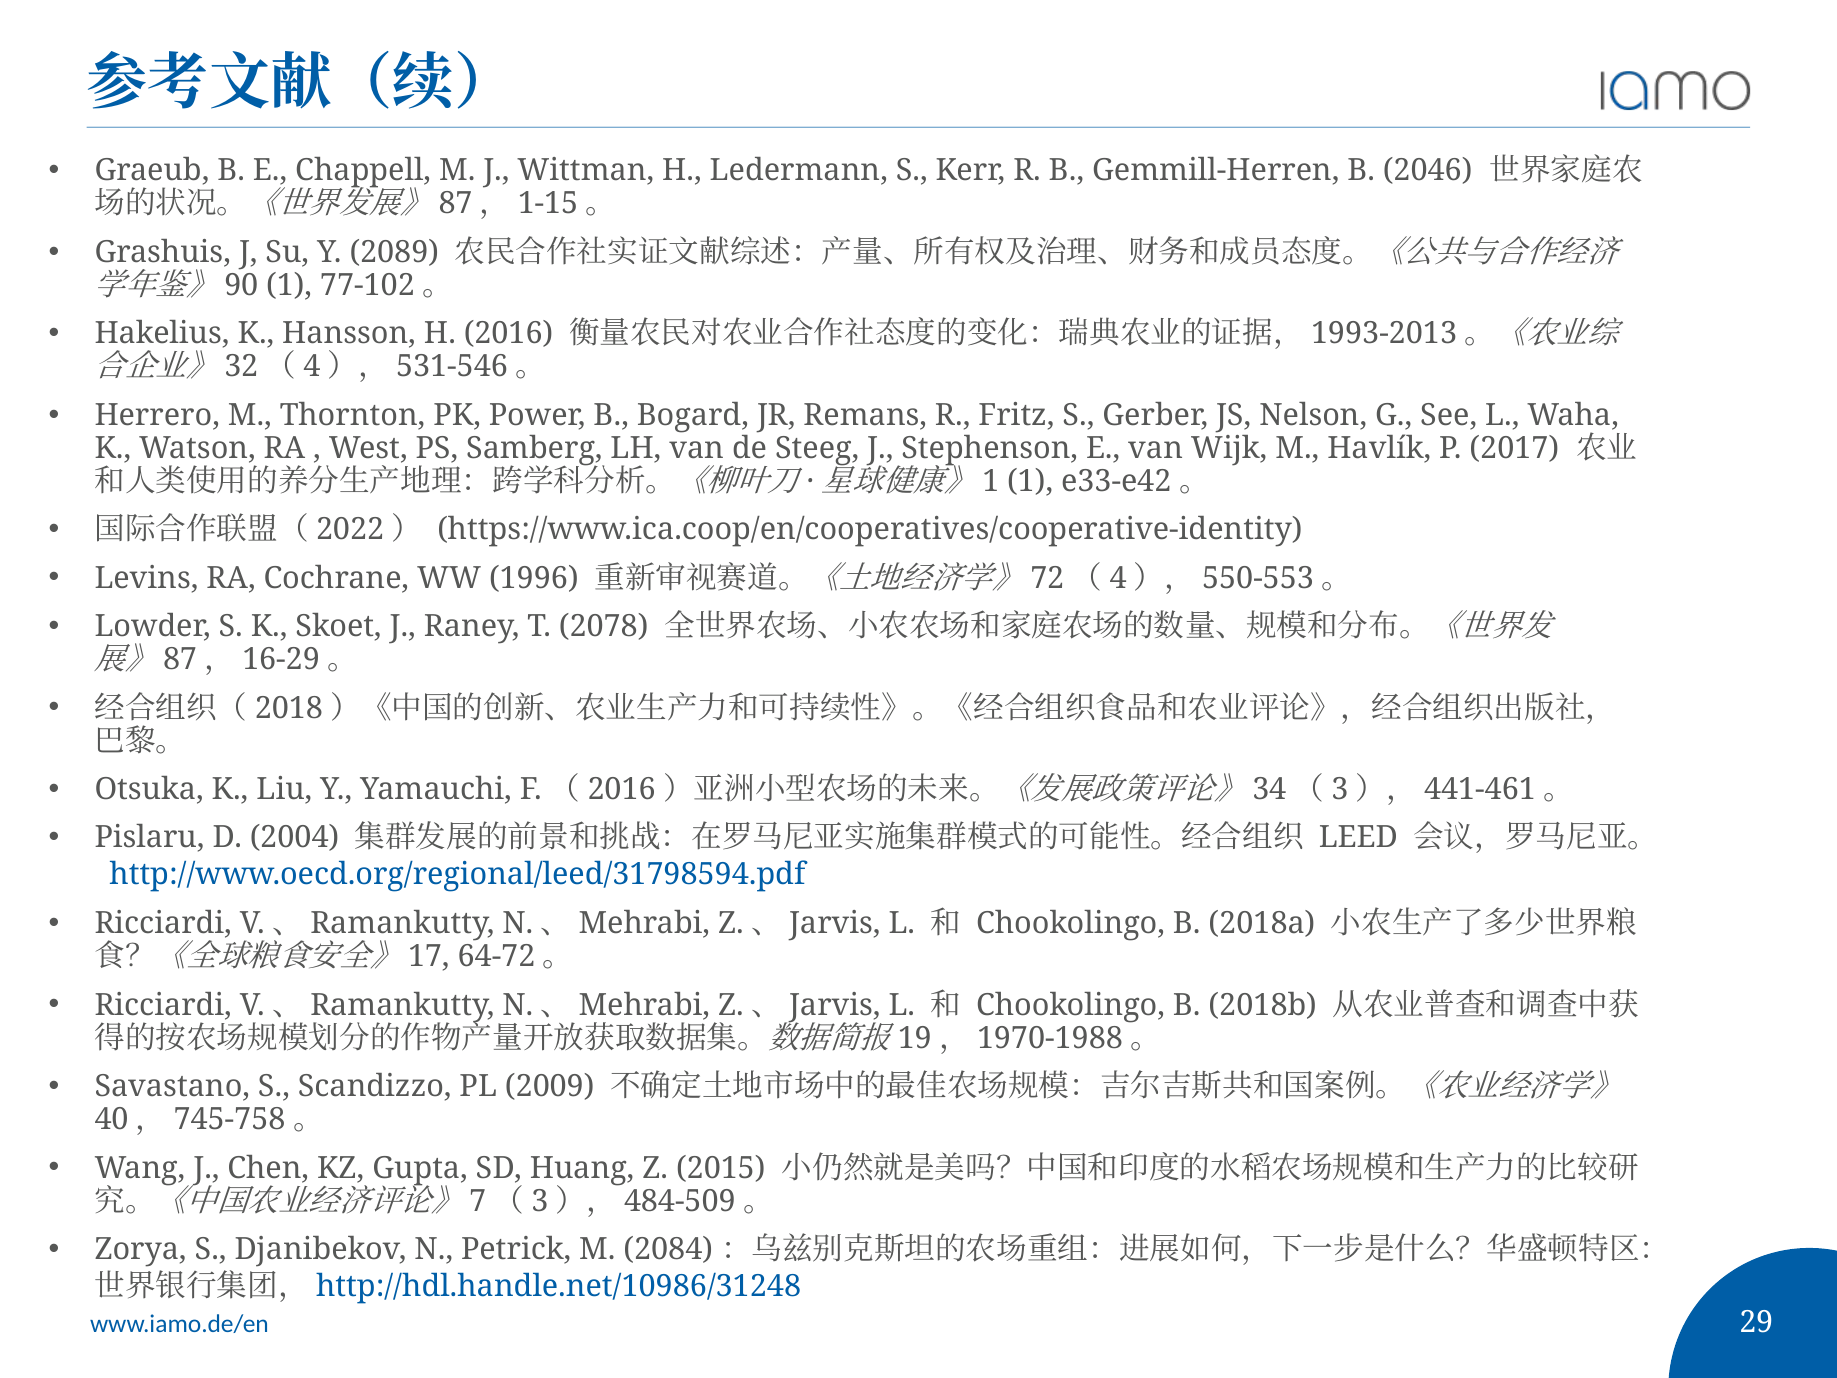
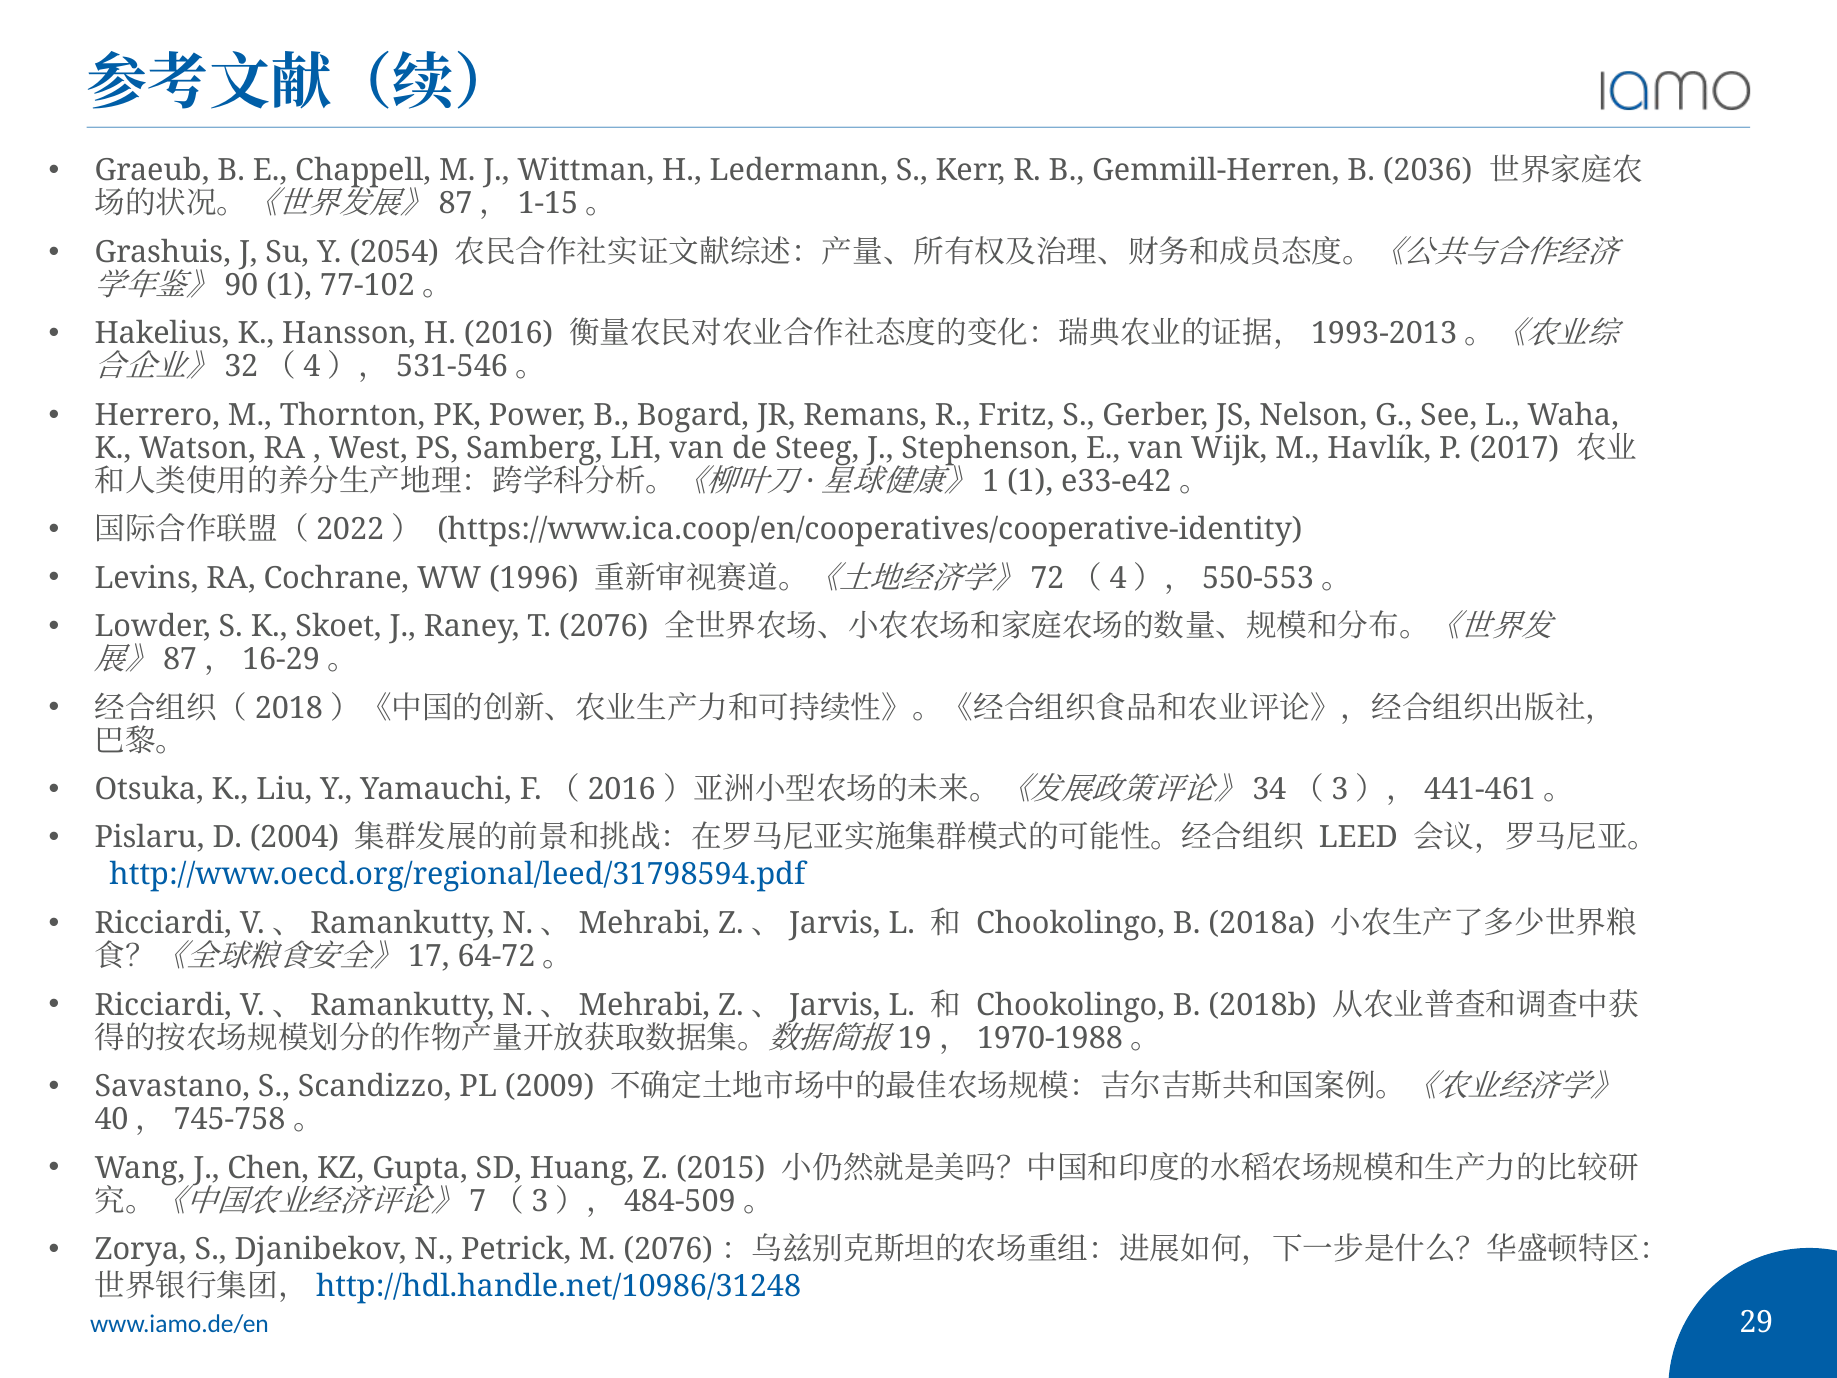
2046: 2046 -> 2036 (1428, 171)
2089: 2089 -> 2054 (394, 252)
T 2078: 2078 -> 2076 (604, 626)
M 2084: 2084 -> 2076 (668, 1249)
